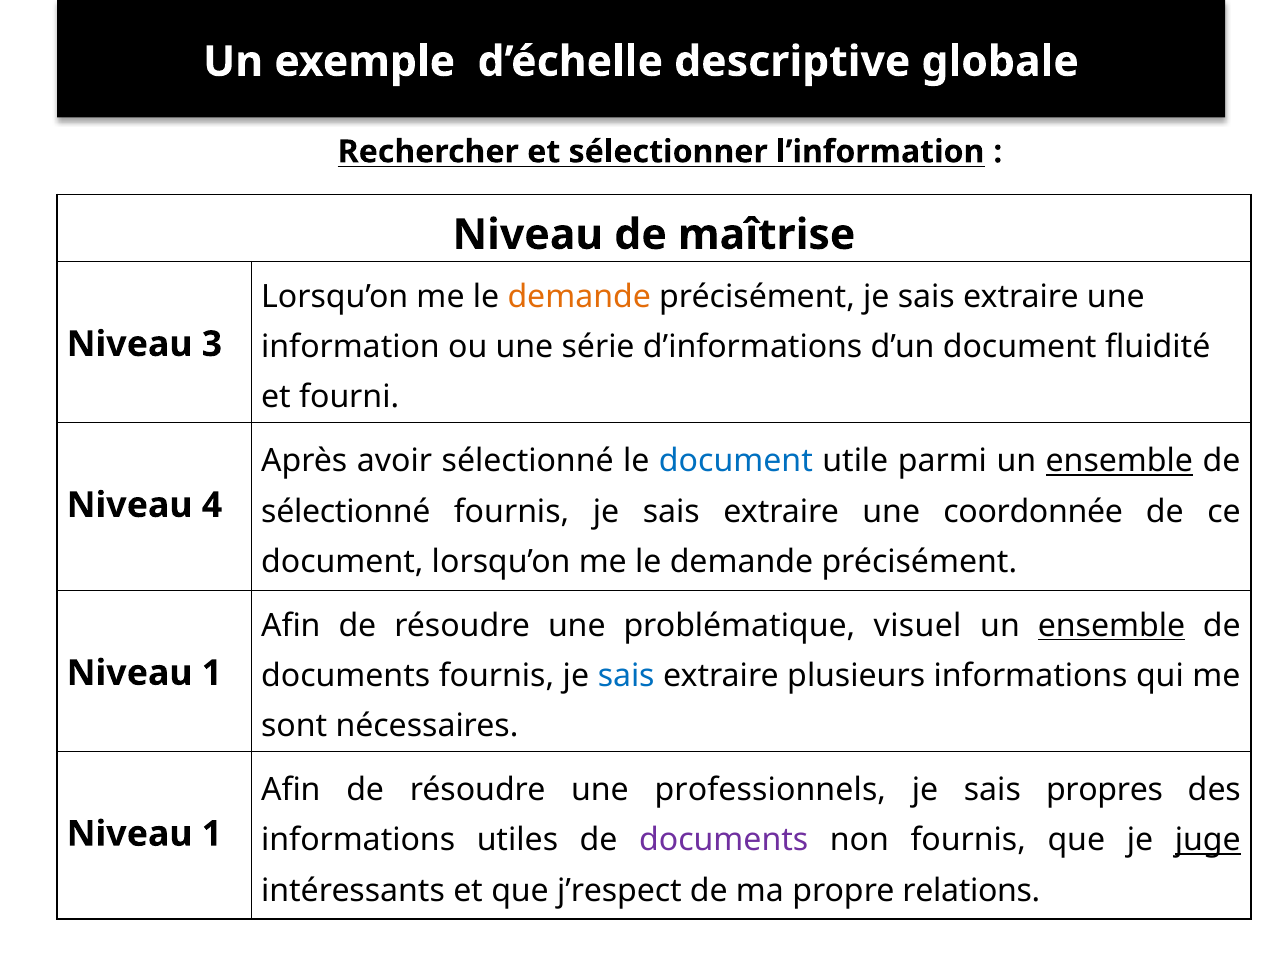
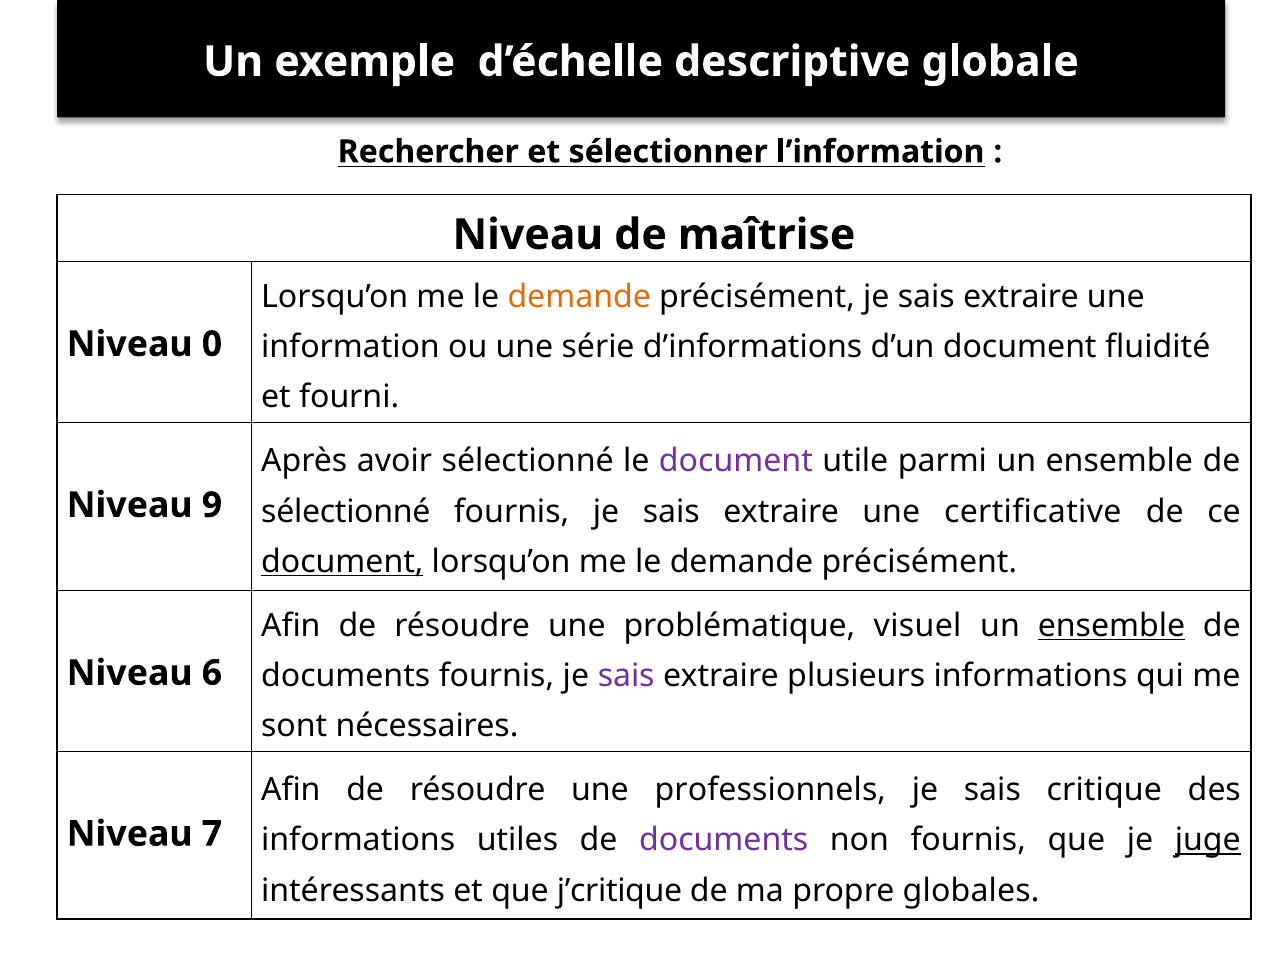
3: 3 -> 0 (212, 344)
document colour: blue -> purple (736, 461)
ensemble underline: present -> none (1119, 461)
4: 4 -> 9 (212, 505)
coordonnée: coordonnée -> certificative (1033, 511)
document underline: none -> present (342, 561)
1: 1 -> 6 (212, 672)
sais colour: blue -> purple (626, 675)
propres: propres -> critique (1104, 789)
1: 1 -> 7 (212, 833)
j’respect: j’respect -> j’critique (620, 890)
relations: relations -> globales (971, 890)
